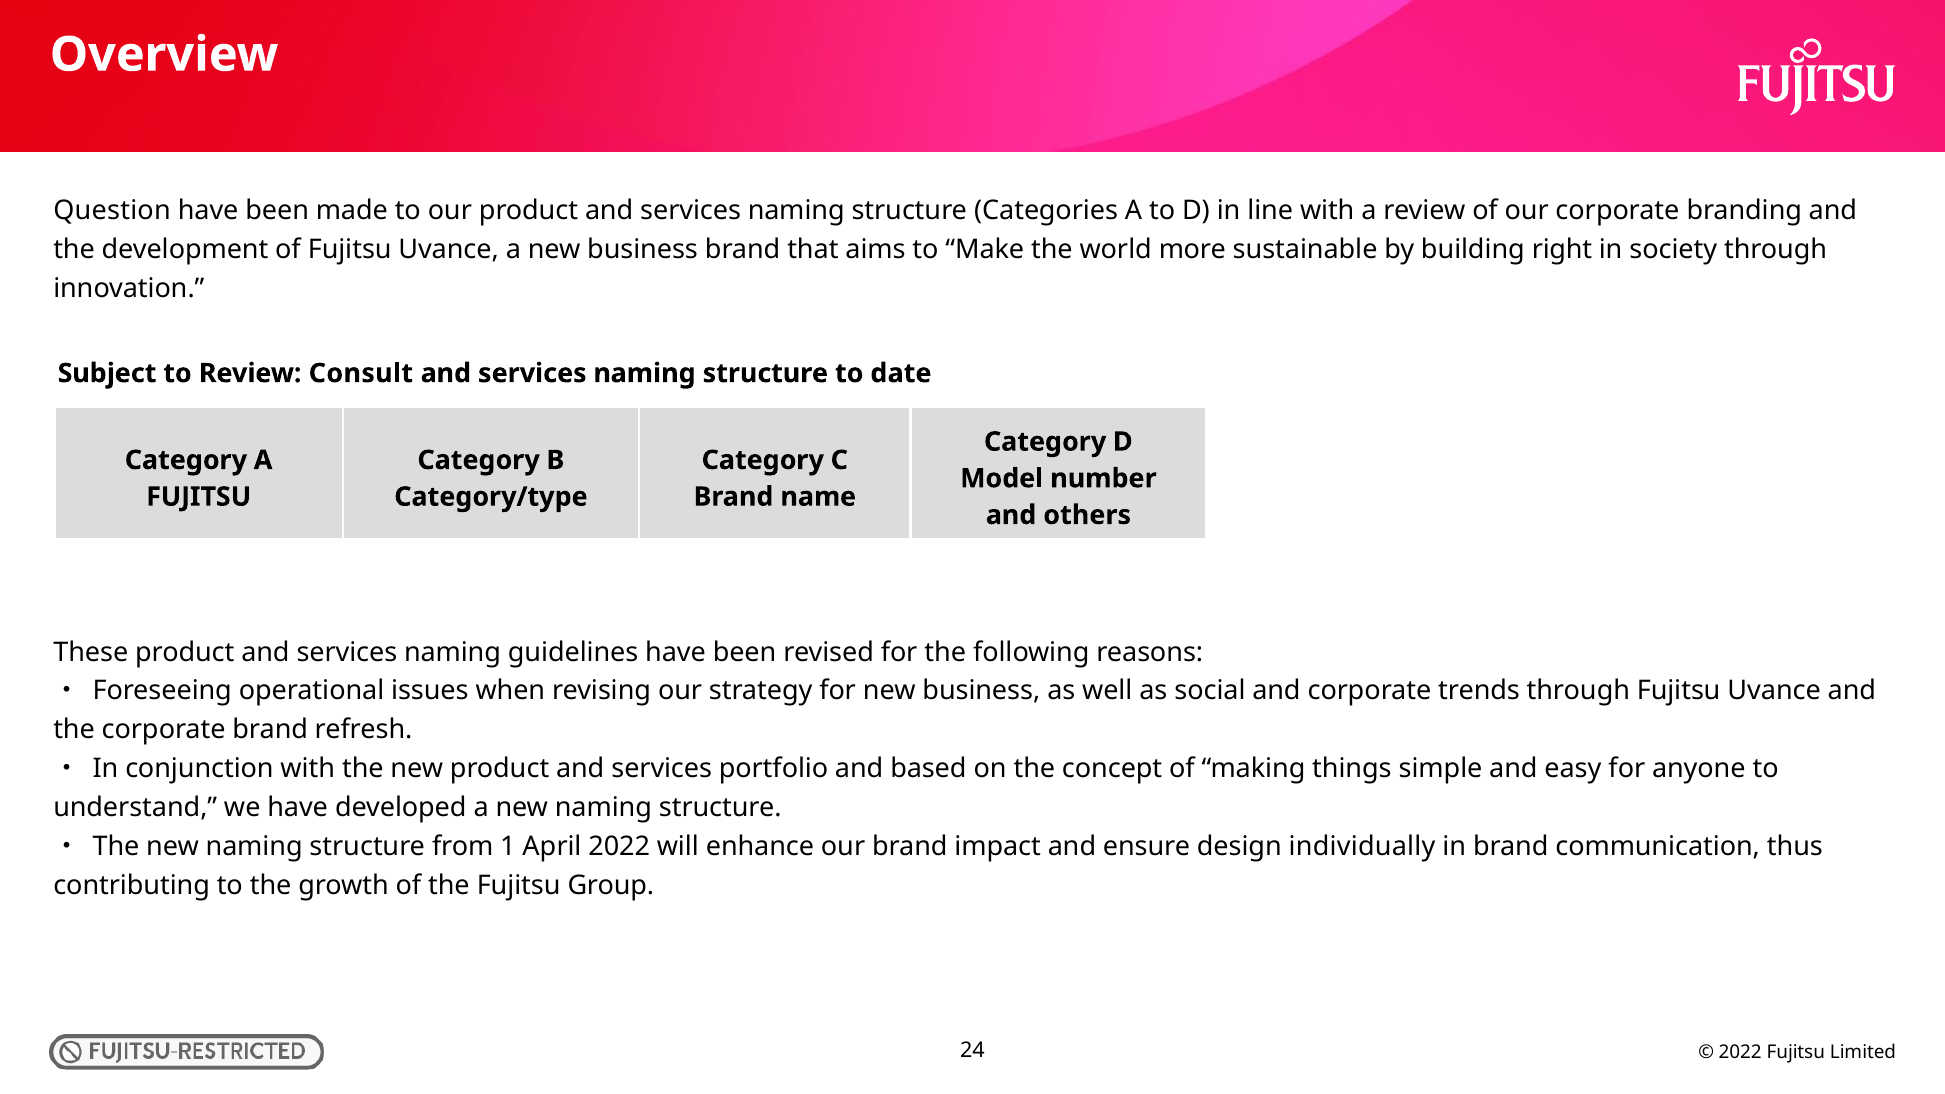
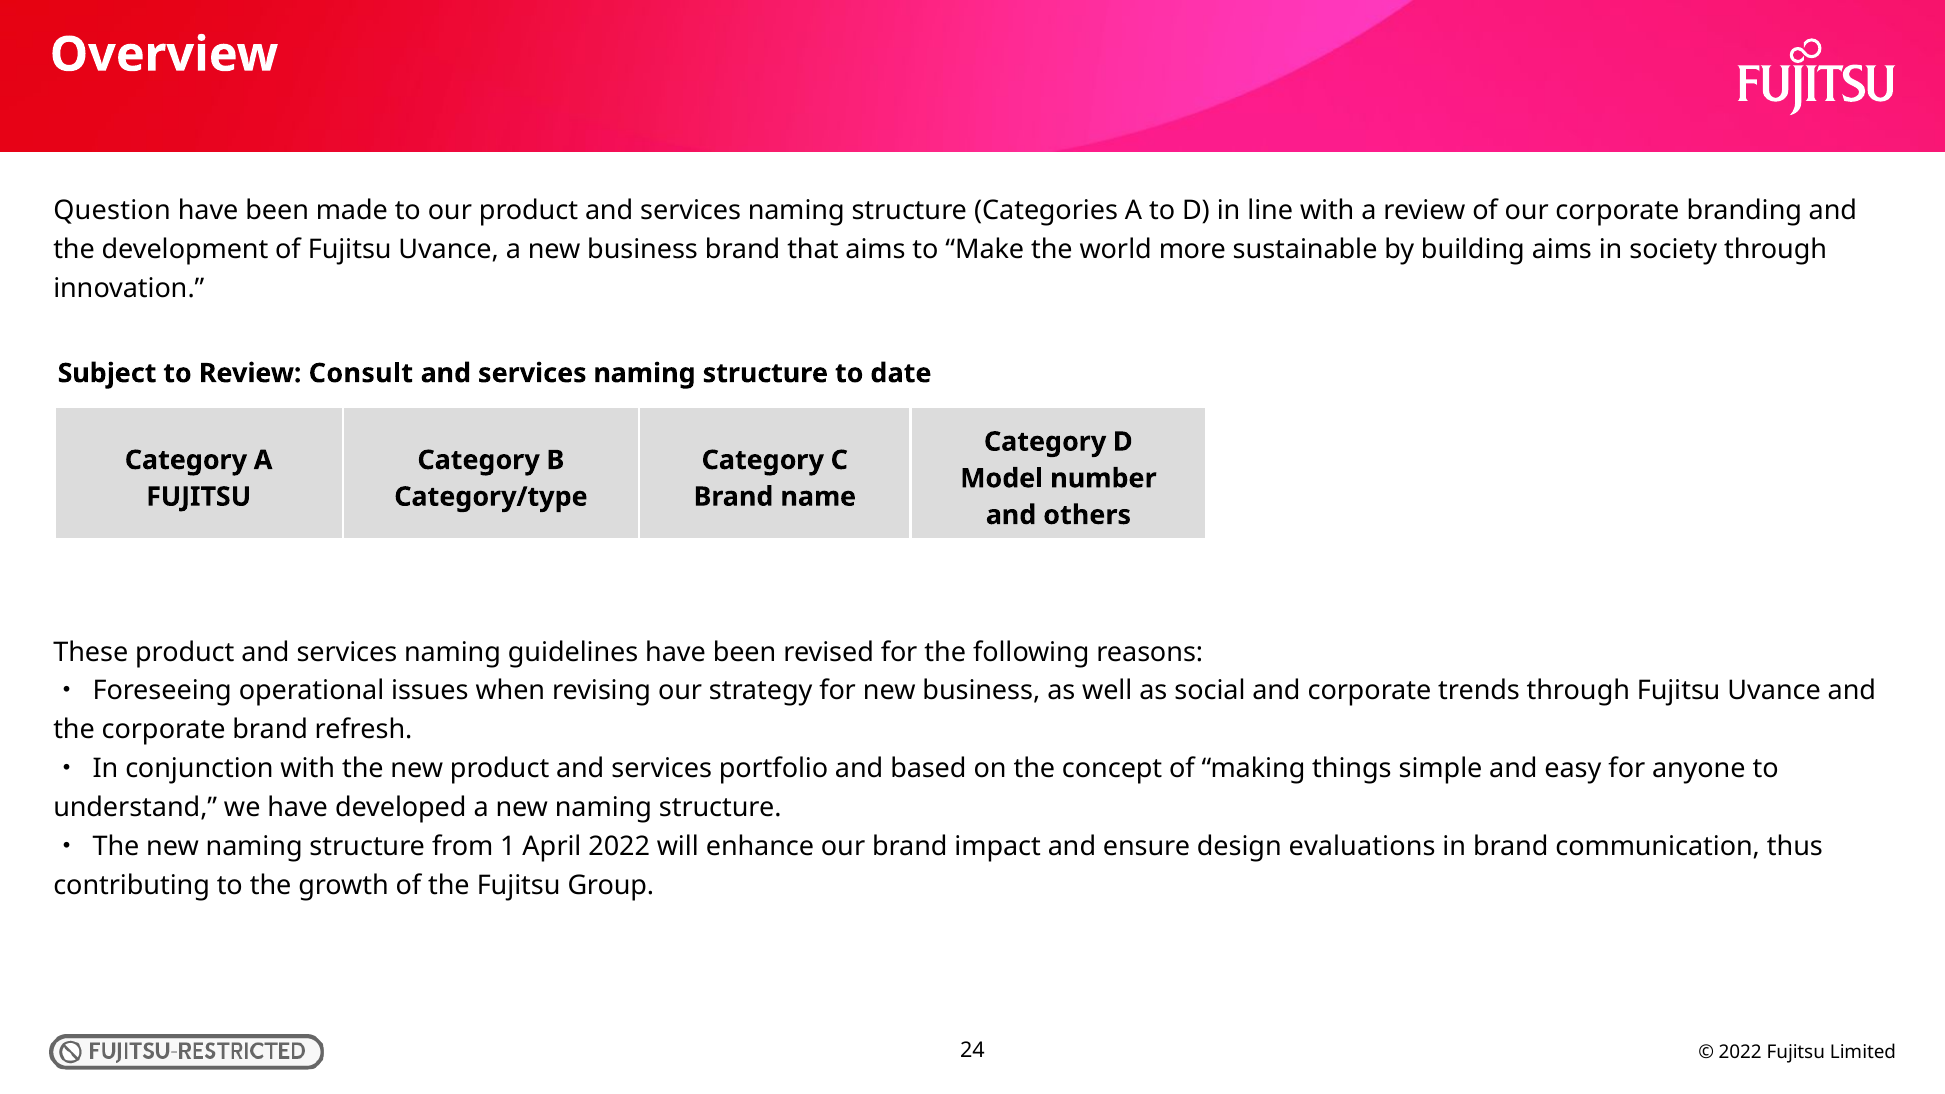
building right: right -> aims (1562, 250)
individually: individually -> evaluations (1362, 847)
